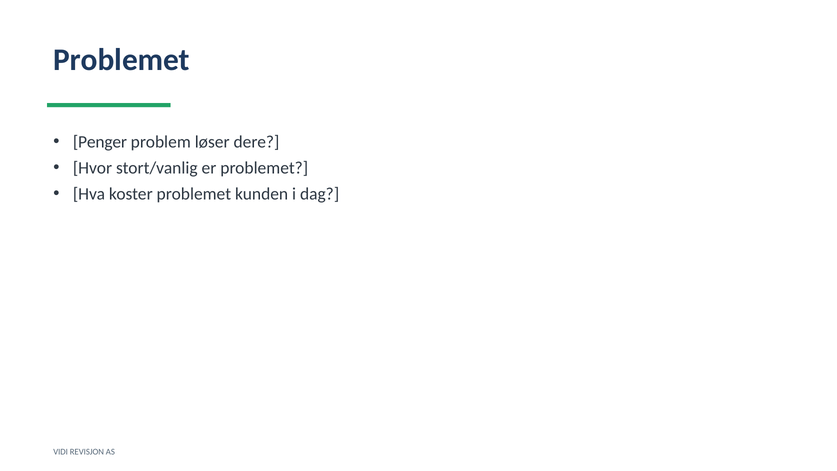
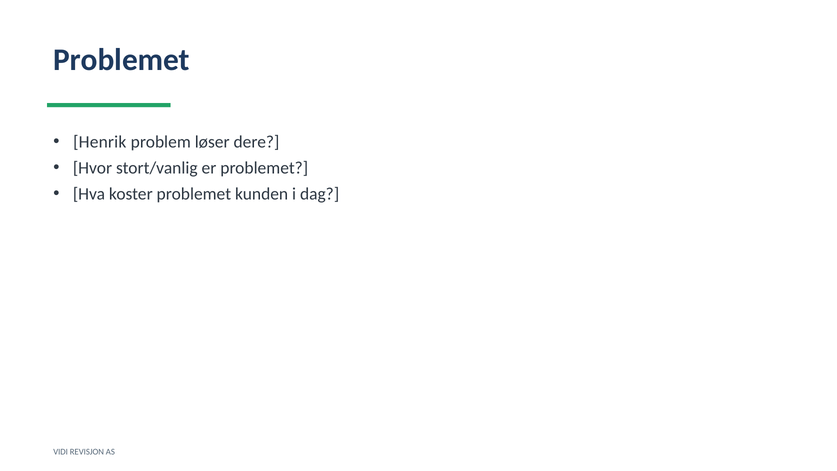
Penger: Penger -> Henrik (100, 142)
